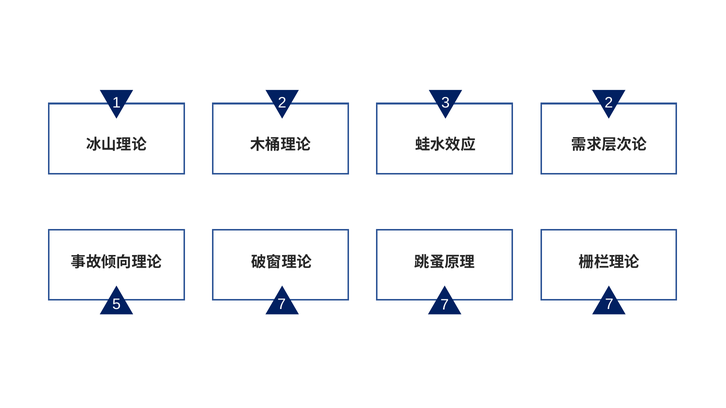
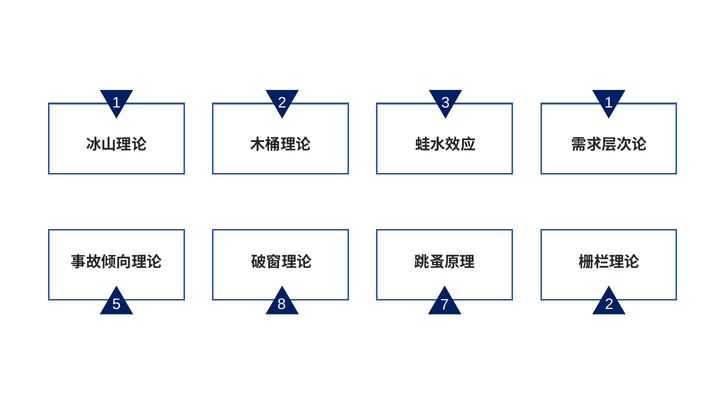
3 2: 2 -> 1 (609, 103)
5 7: 7 -> 8 (282, 304)
7: 7 -> 2 (609, 305)
